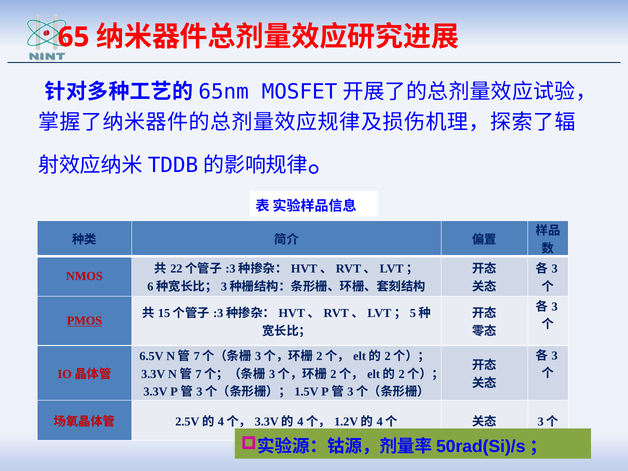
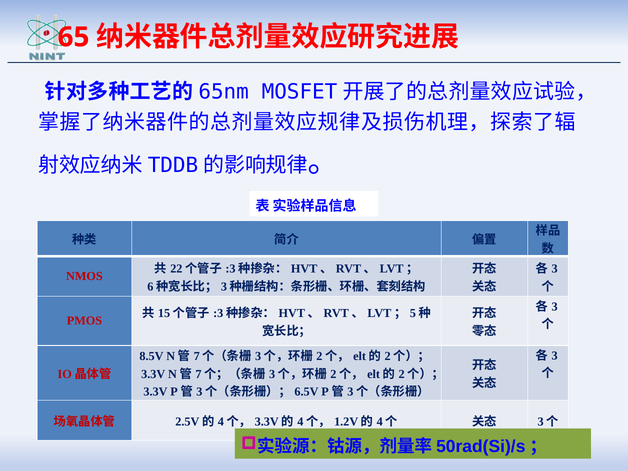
PMOS underline: present -> none (84, 321)
6.5V: 6.5V -> 8.5V (151, 356)
1.5V: 1.5V -> 6.5V (306, 392)
